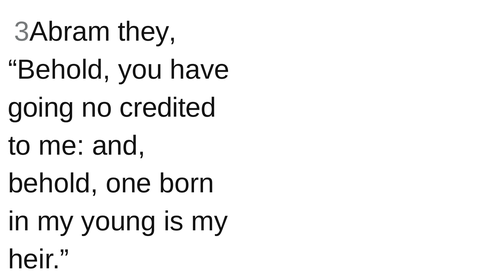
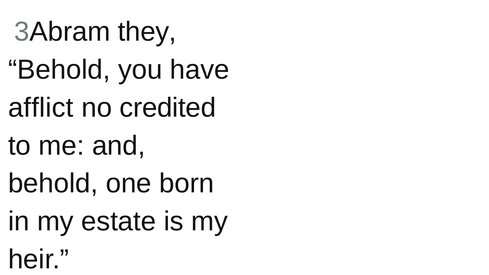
going: going -> afflict (41, 108)
young: young -> estate (119, 222)
